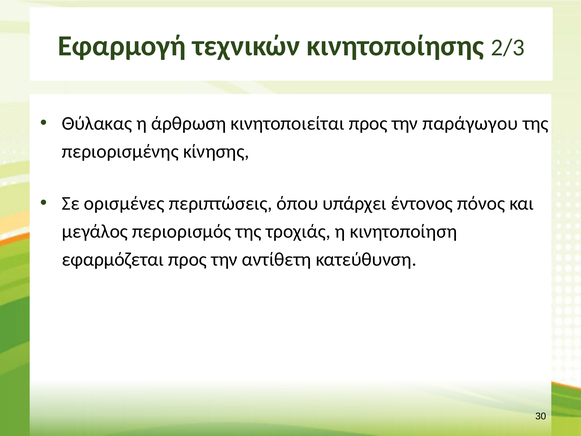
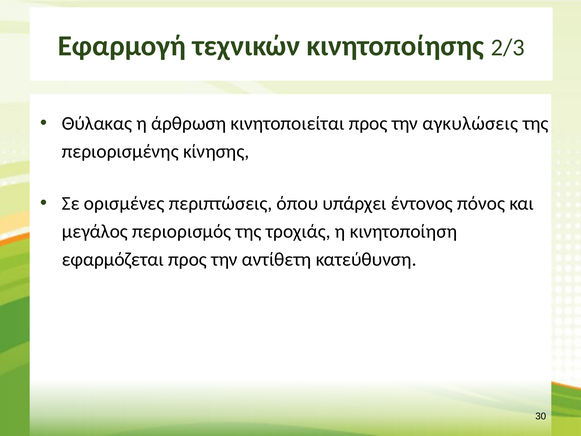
παράγωγου: παράγωγου -> αγκυλώσεις (470, 123)
